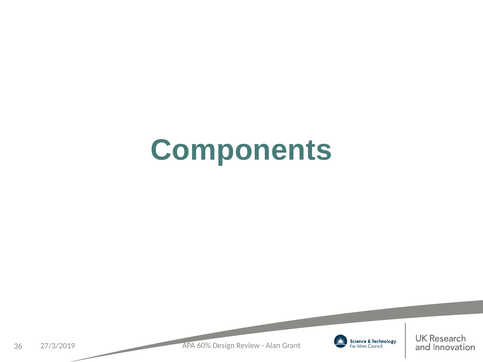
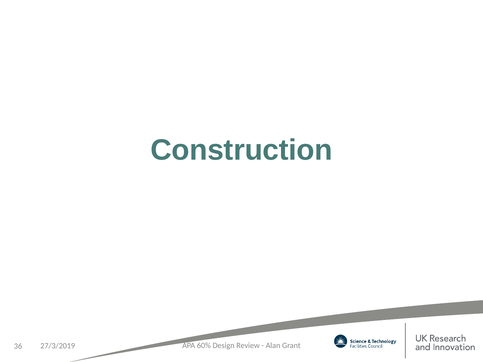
Components: Components -> Construction (241, 150)
